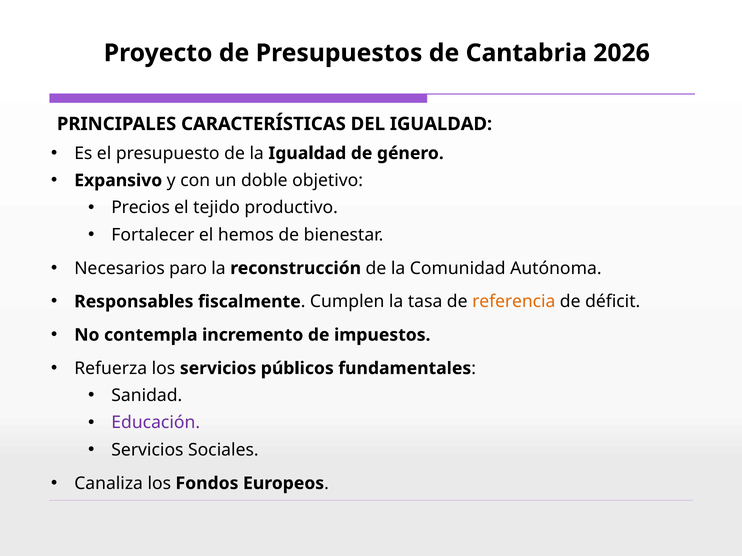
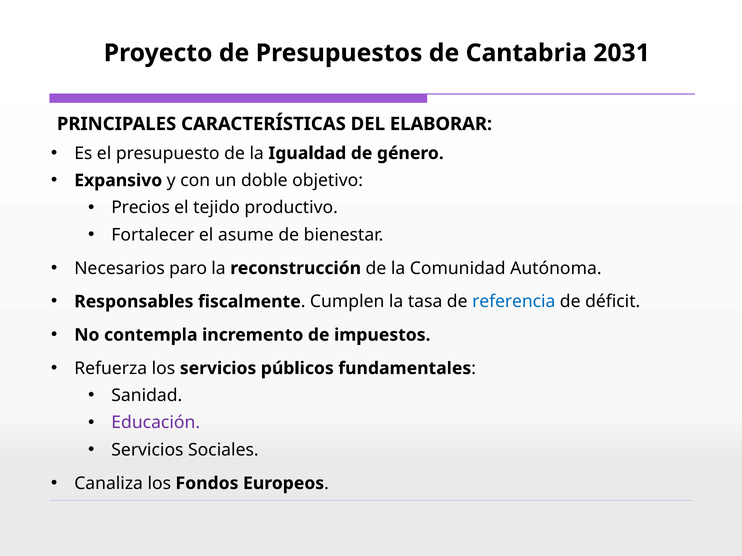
2026: 2026 -> 2031 (622, 53)
DEL IGUALDAD: IGUALDAD -> ELABORAR (441, 124)
hemos: hemos -> asume (246, 235)
referencia colour: orange -> blue (514, 302)
